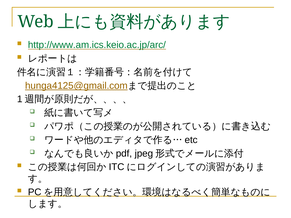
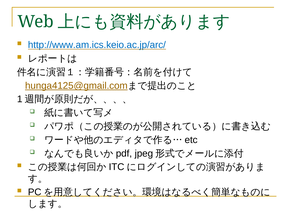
http://www.am.ics.keio.ac.jp/arc/ colour: green -> blue (97, 45)
